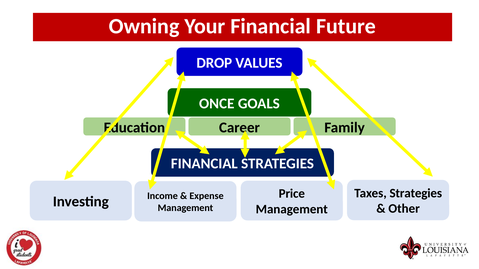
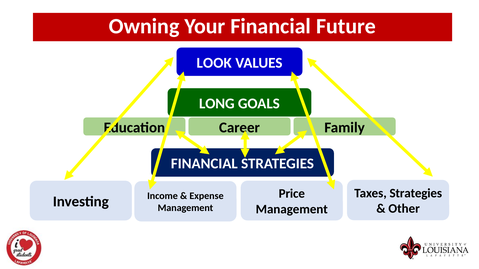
DROP: DROP -> LOOK (214, 63)
ONCE: ONCE -> LONG (217, 104)
